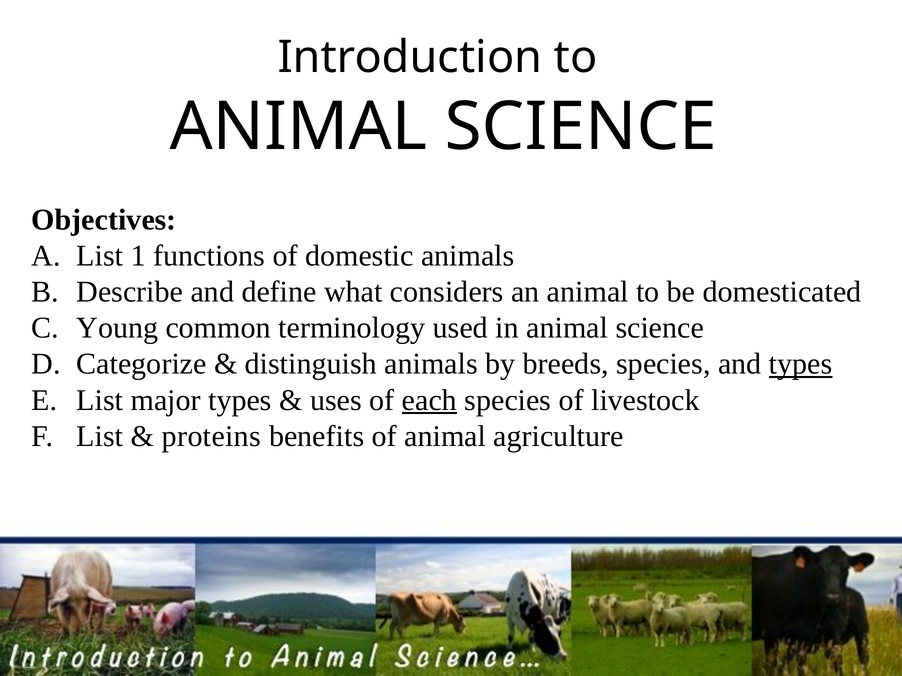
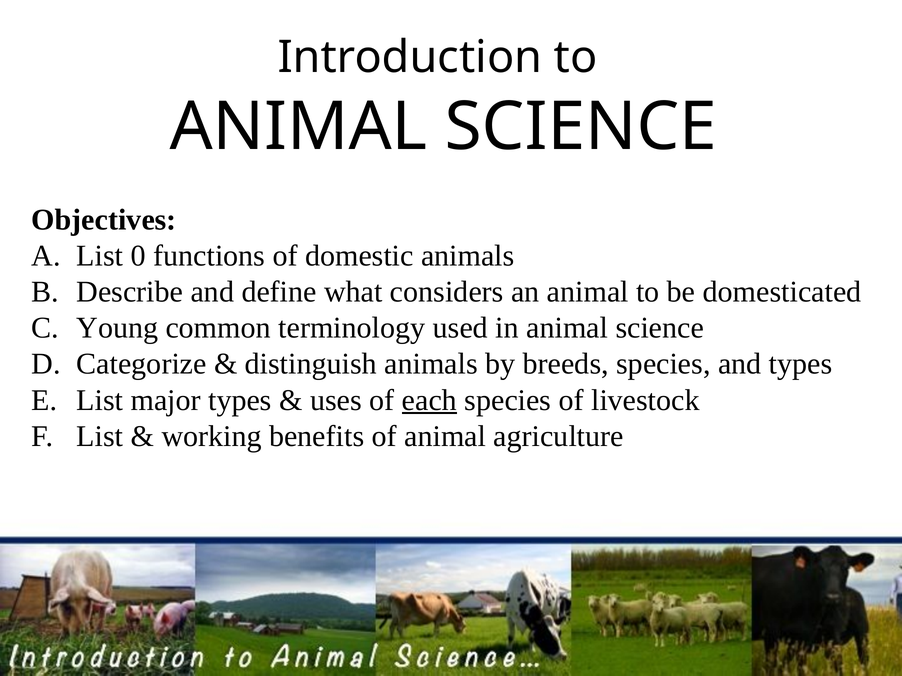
1: 1 -> 0 (138, 256)
types underline: present -> none (801, 364)
proteins: proteins -> working (212, 436)
